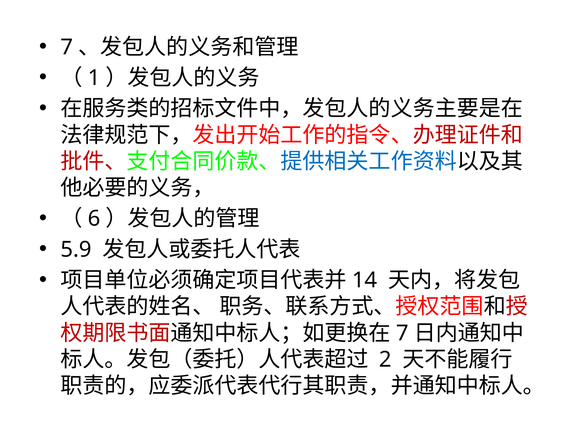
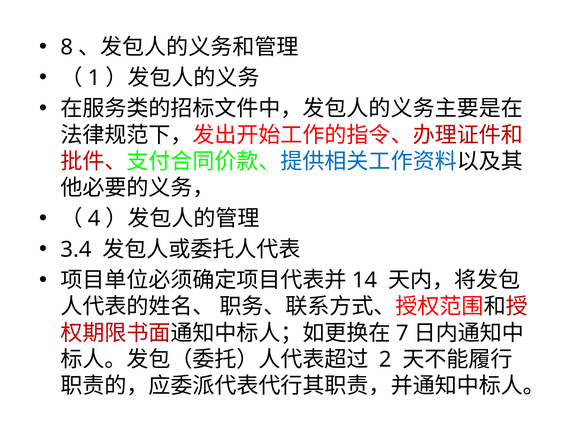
7: 7 -> 8 (67, 47)
6: 6 -> 4 (94, 219)
5.9: 5.9 -> 3.4 (76, 250)
